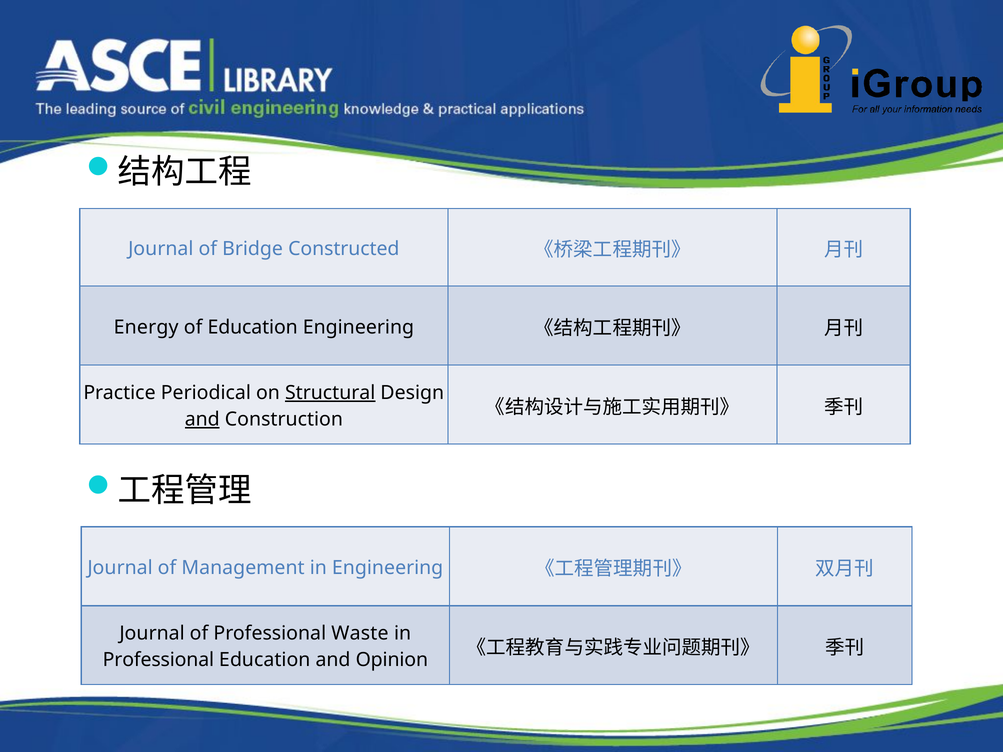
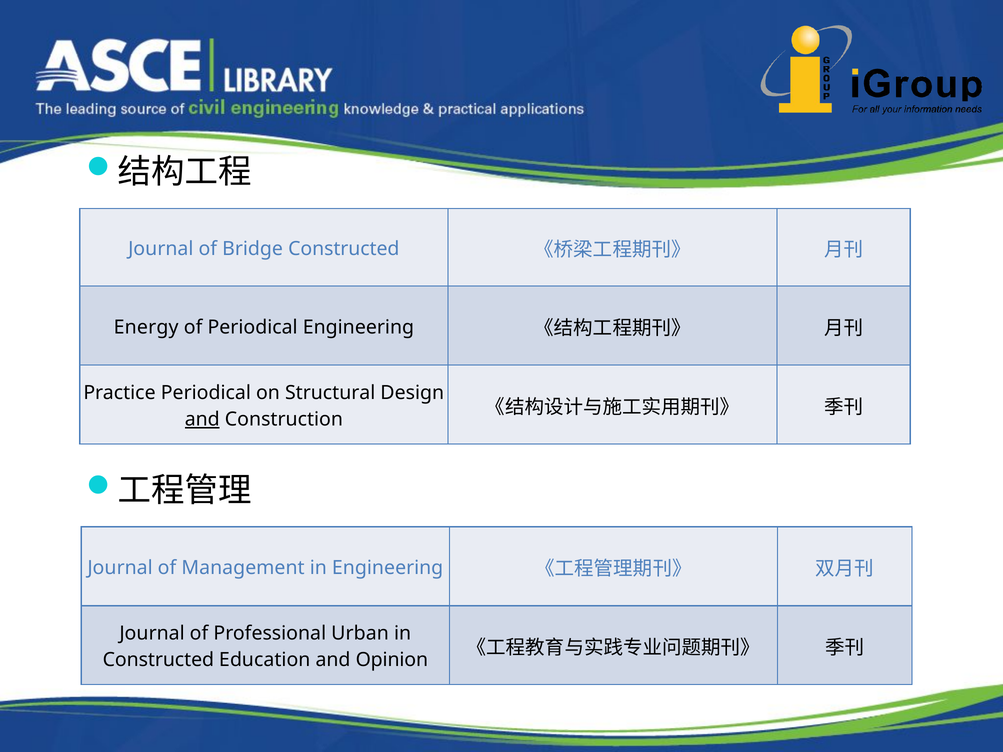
of Education: Education -> Periodical (253, 327)
Structural underline: present -> none (330, 393)
Waste: Waste -> Urban (360, 634)
Professional: Professional -> Constructed (158, 660)
